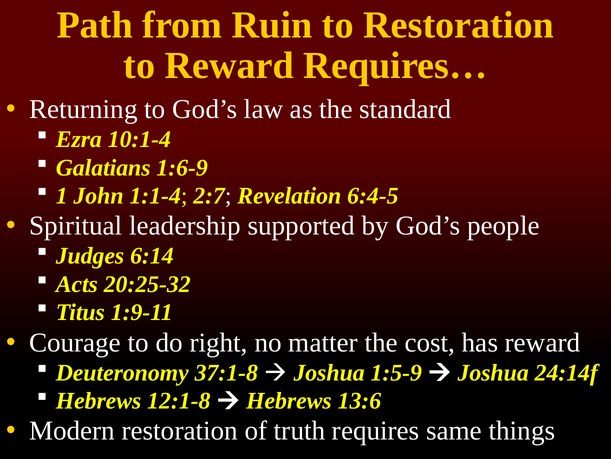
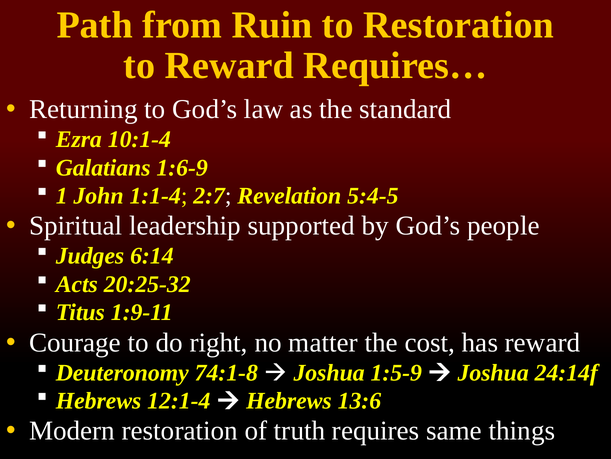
6:4-5: 6:4-5 -> 5:4-5 (373, 196)
37:1-8: 37:1-8 -> 74:1-8 (226, 372)
12:1-8: 12:1-8 -> 12:1-4 (179, 400)
